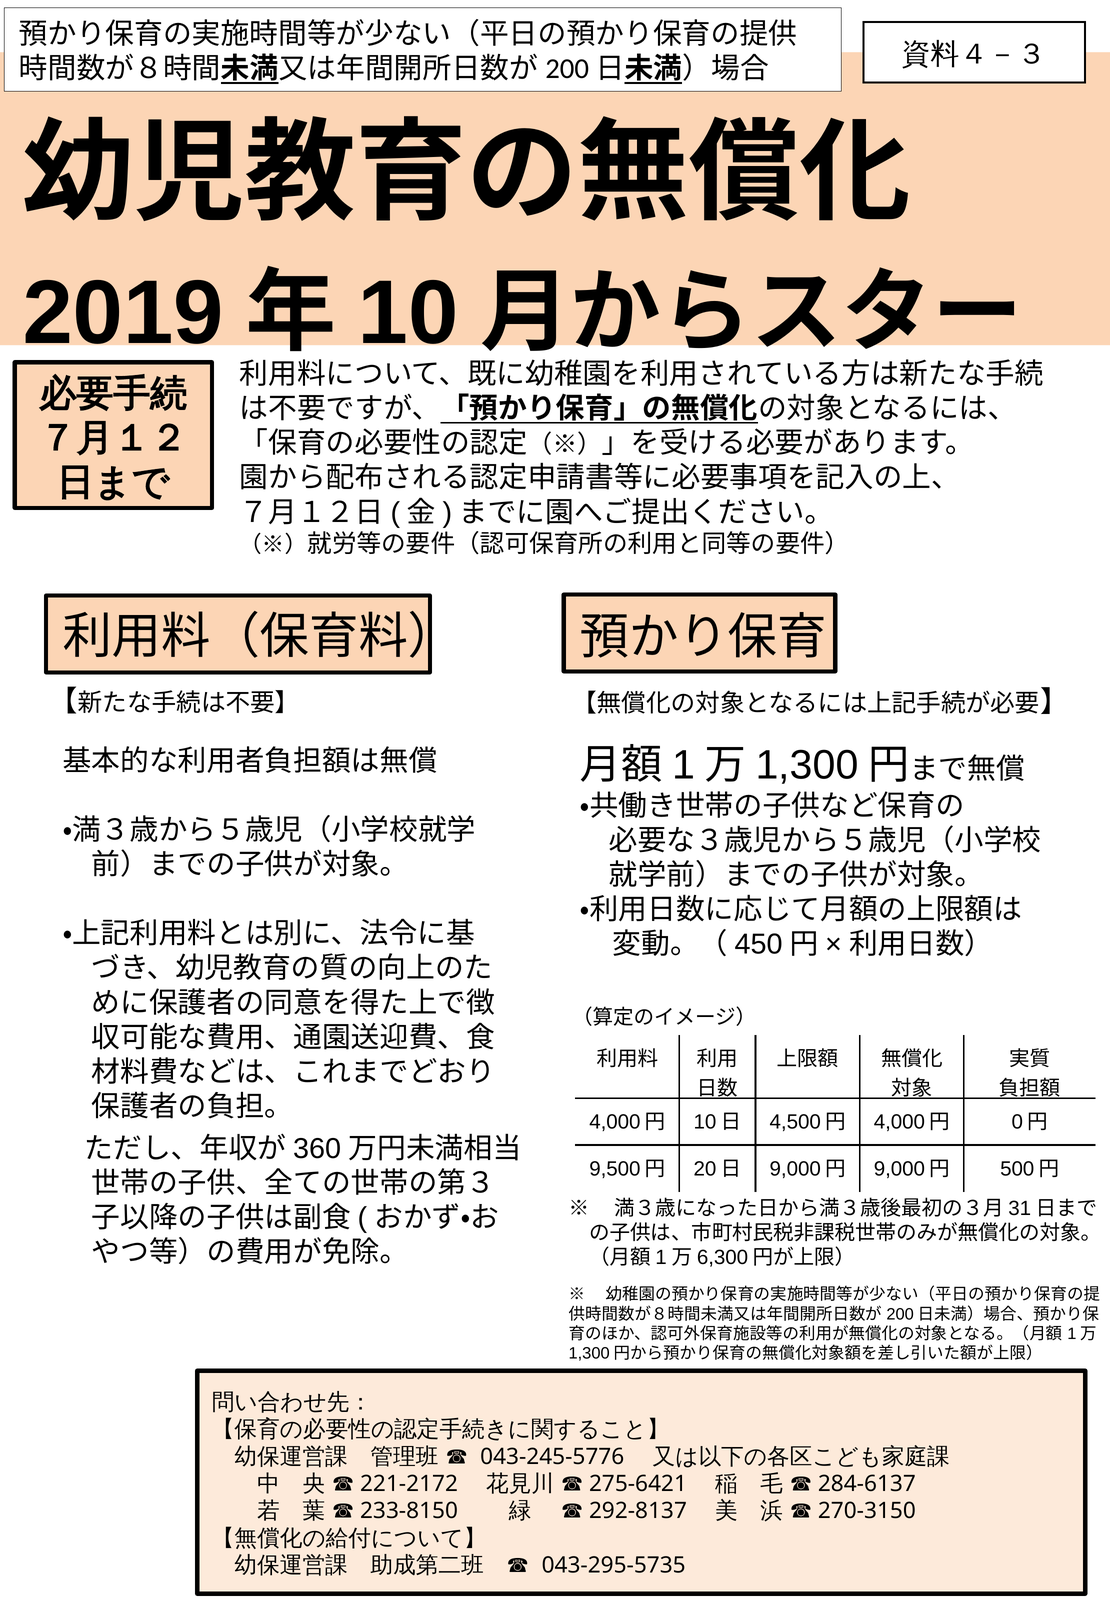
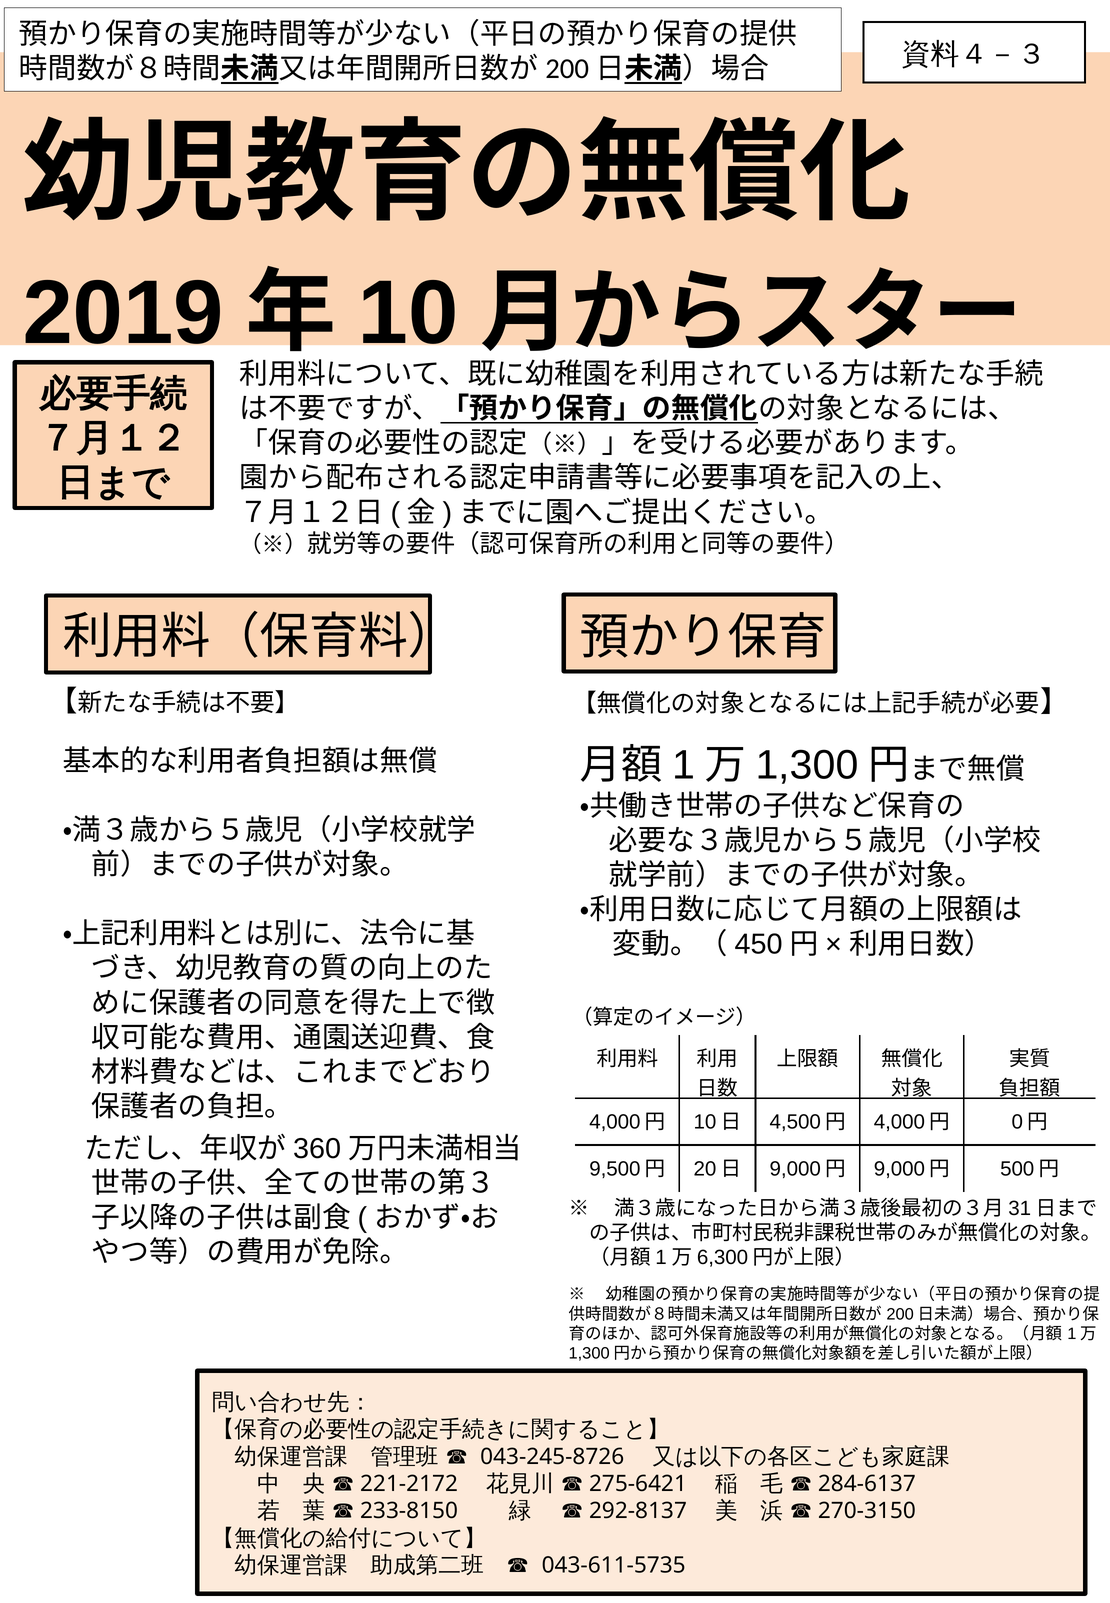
043‐245‐5776: 043‐245‐5776 -> 043‐245‐8726 (552, 1457)
043‐295‐5735: 043‐295‐5735 -> 043‐611‐5735 (614, 1566)
